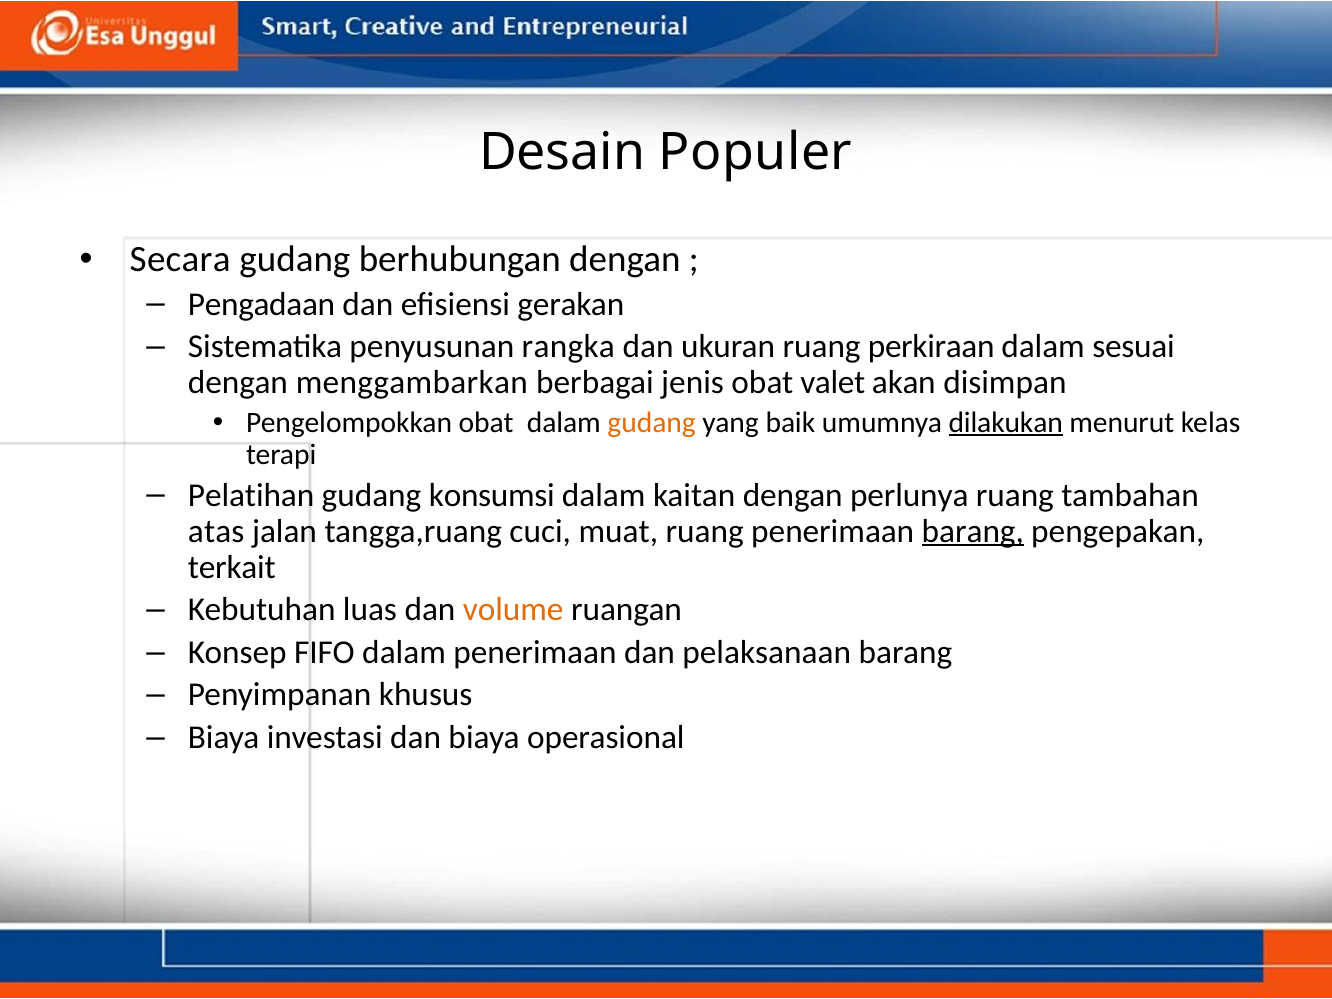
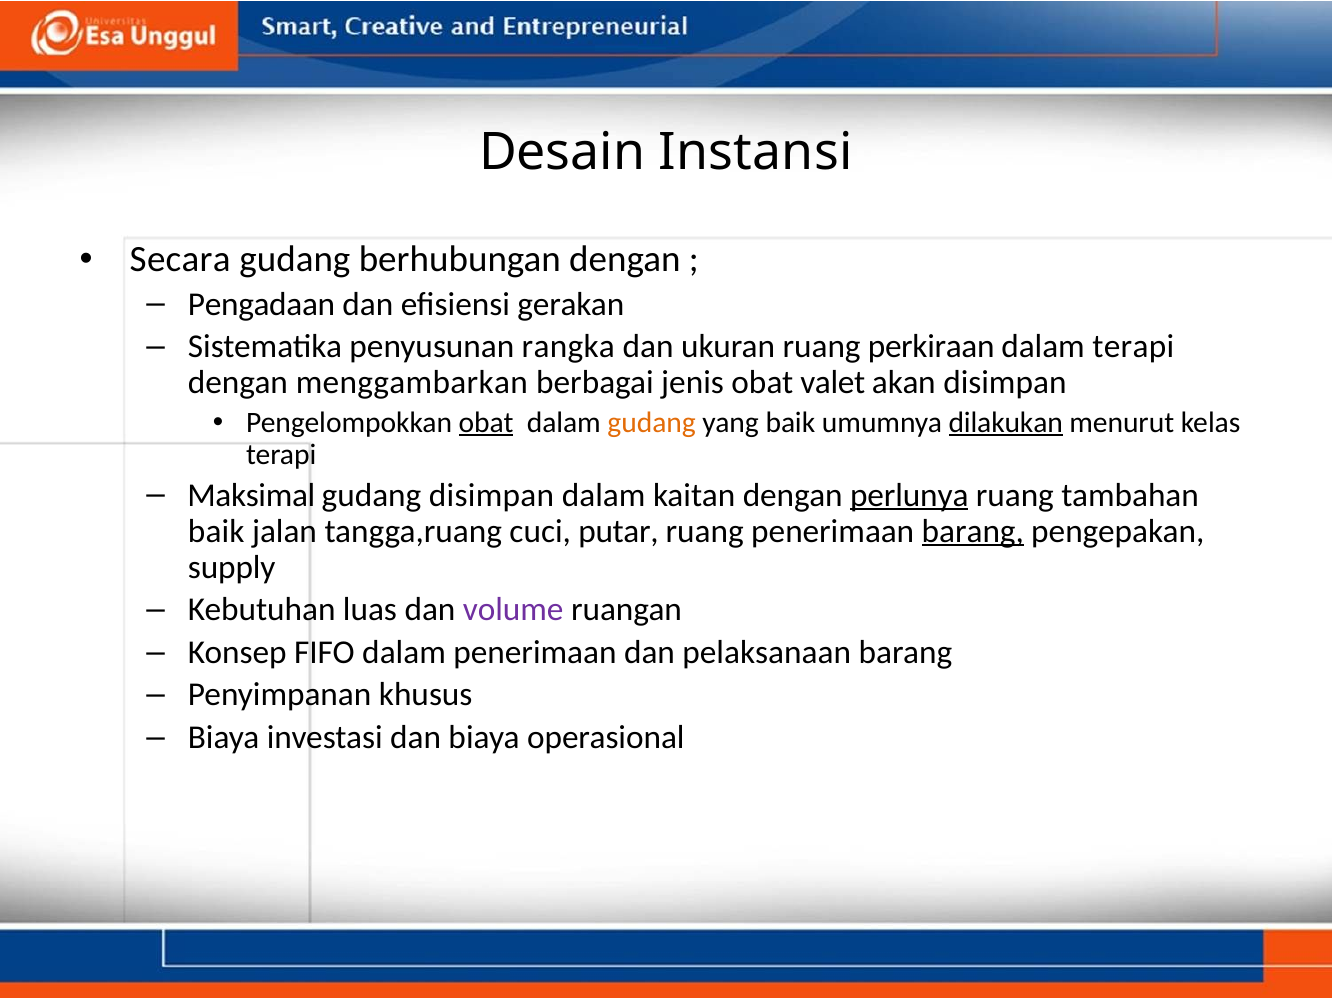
Populer: Populer -> Instansi (756, 152)
dalam sesuai: sesuai -> terapi (1133, 347)
obat underline: none -> present (486, 423)
Pelatihan: Pelatihan -> Maksimal (251, 495)
gudang konsumsi: konsumsi -> disimpan (492, 495)
perlunya underline: none -> present (909, 495)
atas: atas -> baik (216, 531)
muat: muat -> putar (619, 531)
terkait: terkait -> supply (232, 567)
volume colour: orange -> purple (513, 610)
